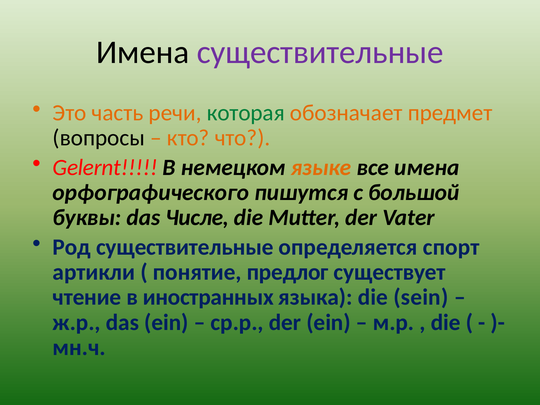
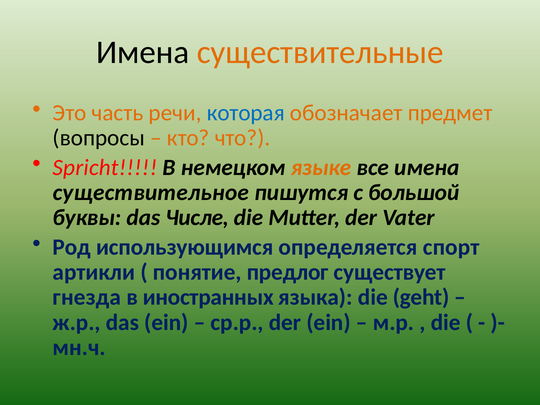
существительные colour: purple -> orange (320, 52)
которая colour: green -> blue (246, 113)
Gelernt: Gelernt -> Spricht (105, 167)
орфографического: орфографического -> существительное (151, 192)
Род существительные: существительные -> использующимся (185, 247)
чтение: чтение -> гнезда (87, 297)
sein: sein -> geht (421, 297)
